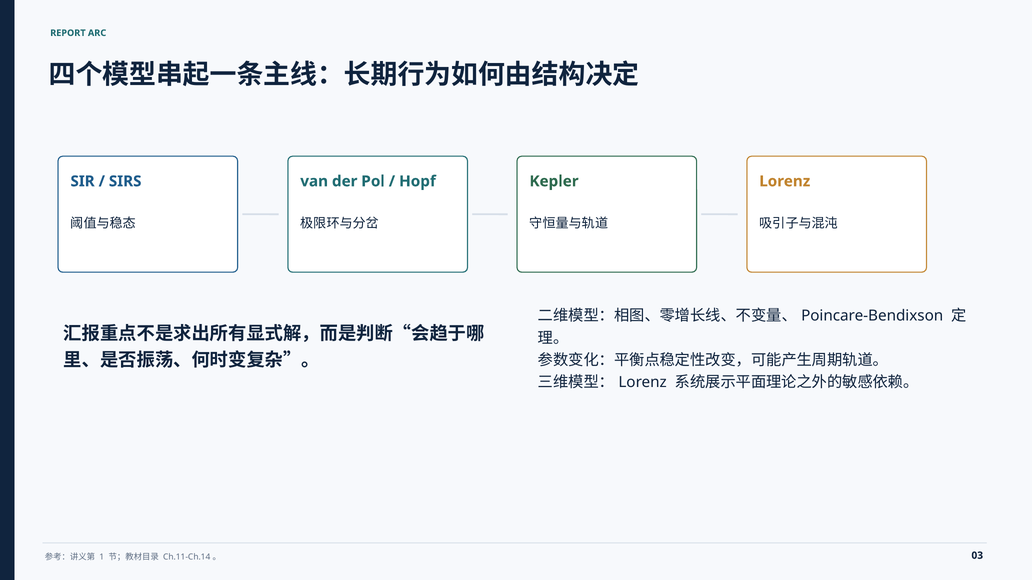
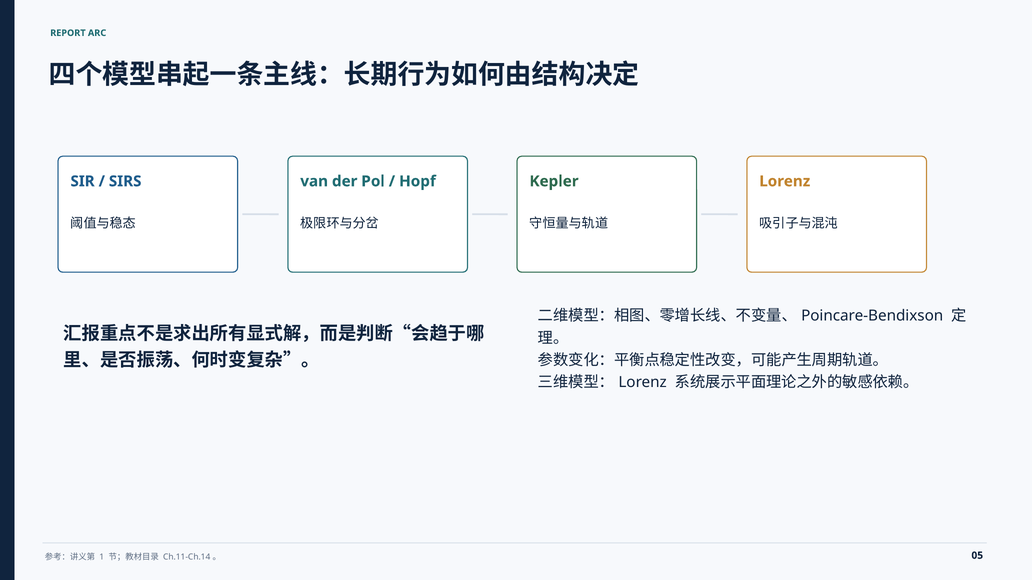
03: 03 -> 05 (977, 556)
